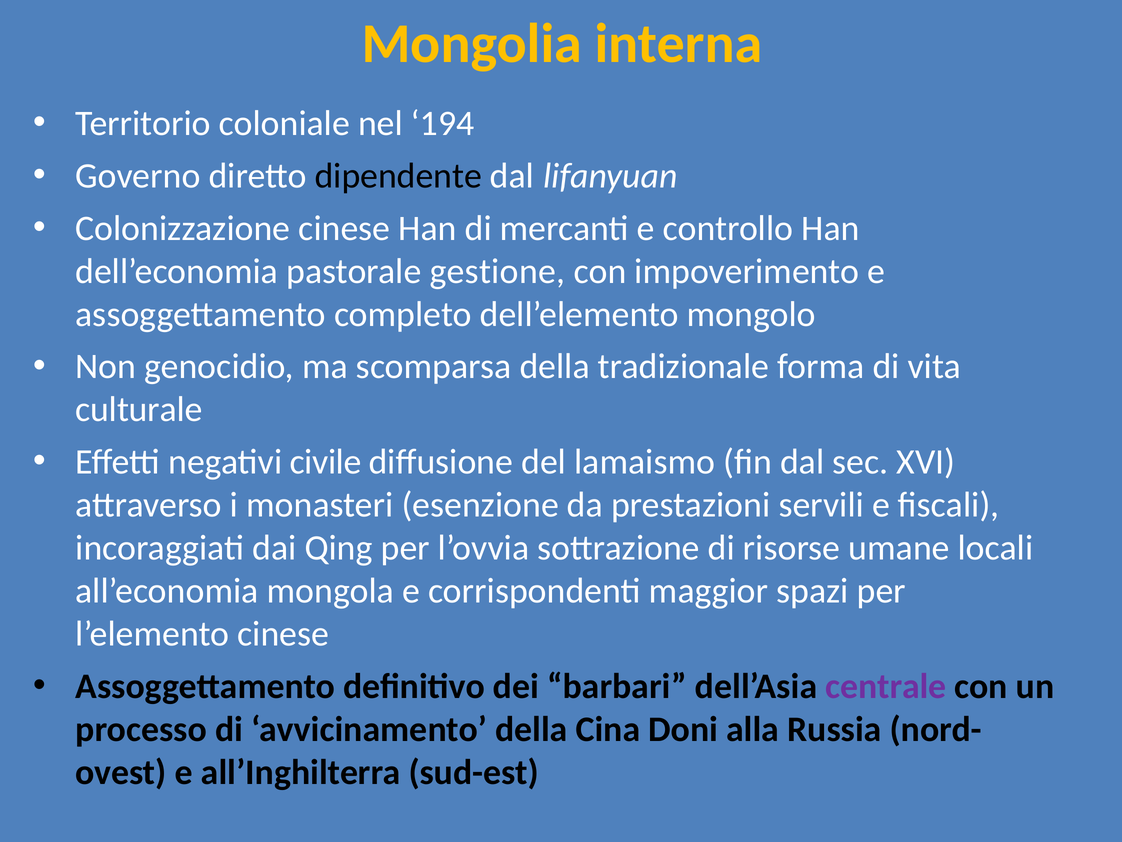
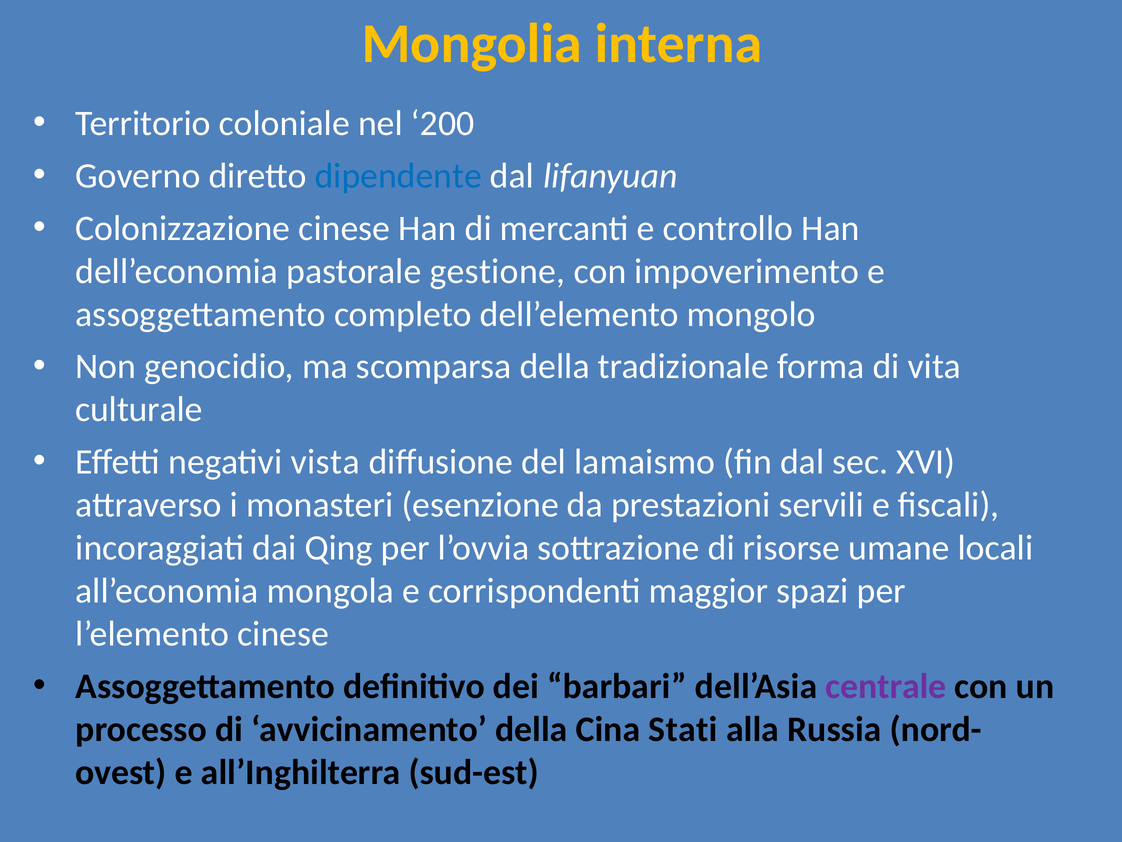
194: 194 -> 200 (443, 123)
dipendente colour: black -> blue (398, 176)
civile: civile -> vista (325, 462)
Doni: Doni -> Stati (683, 729)
